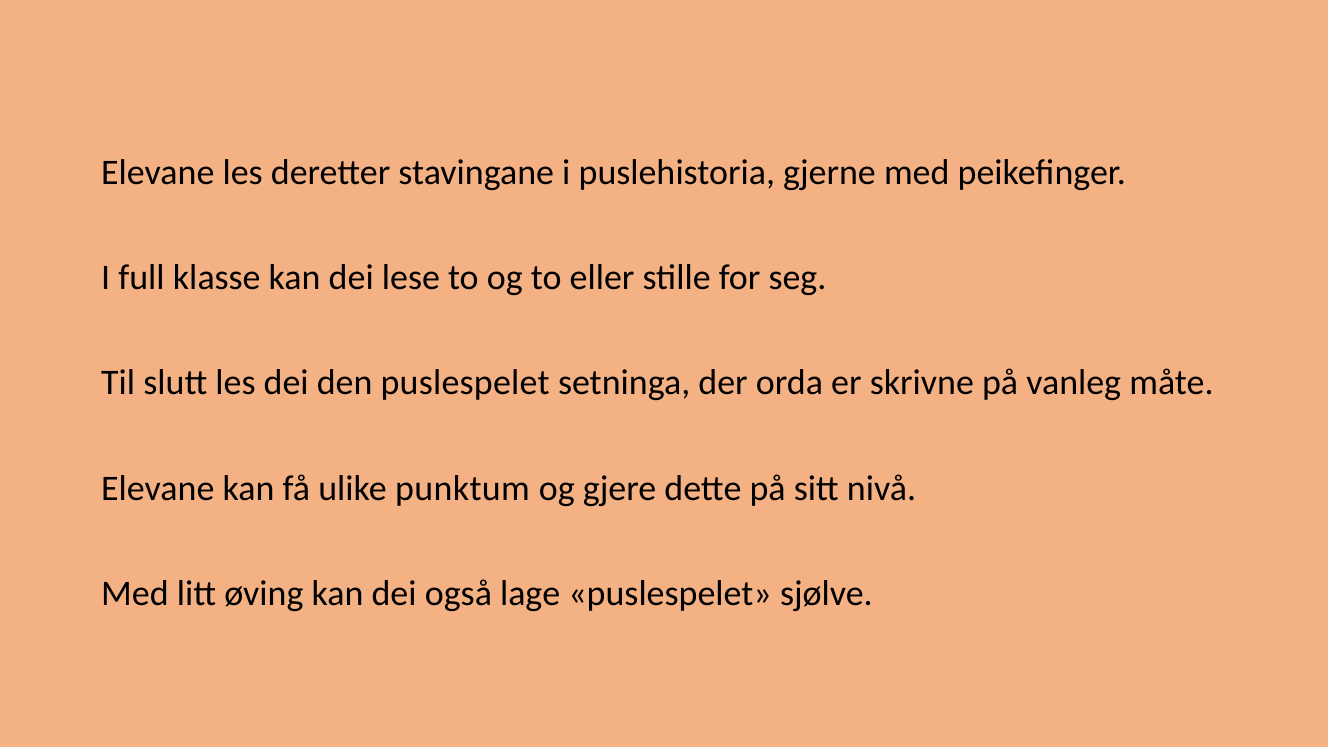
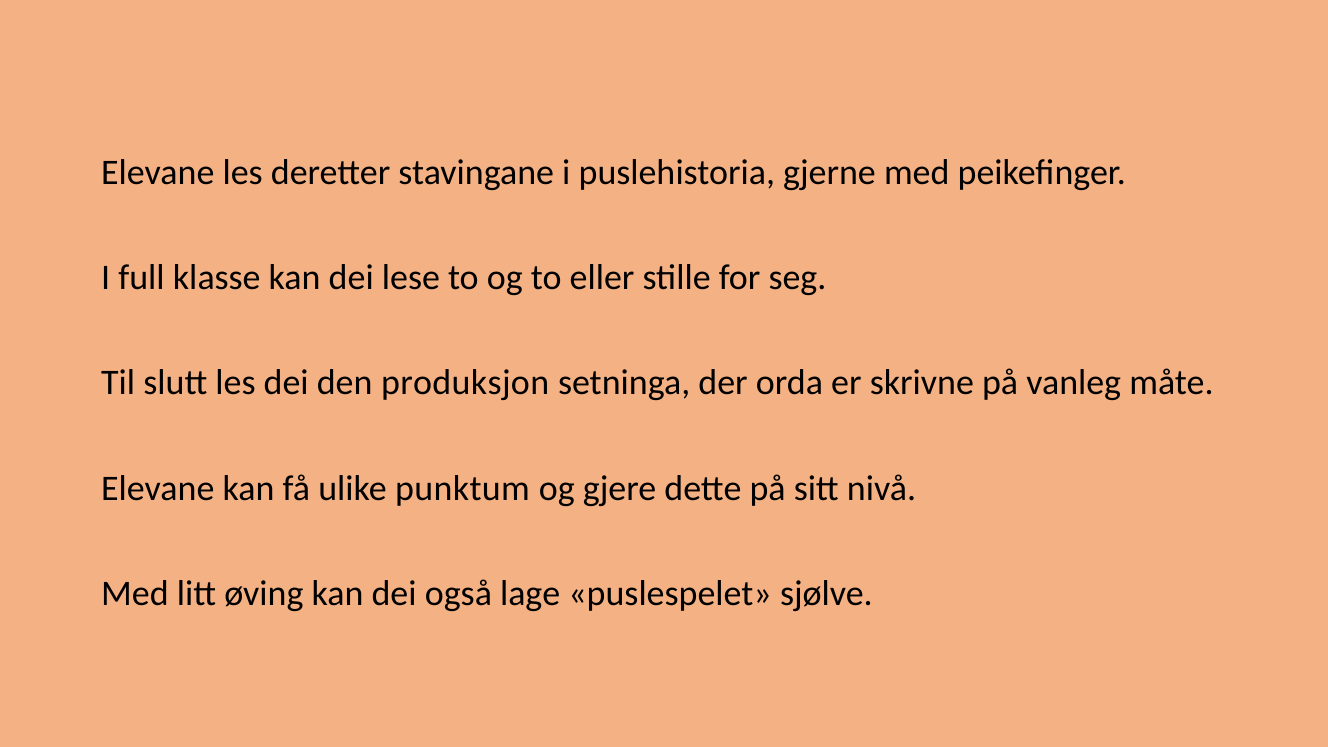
den puslespelet: puslespelet -> produksjon (465, 383)
